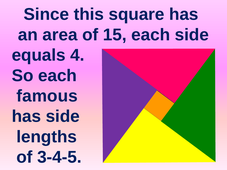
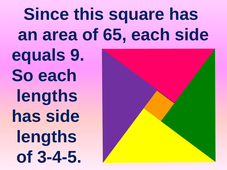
15: 15 -> 65 (115, 35)
4: 4 -> 9 (77, 55)
famous: famous -> lengths (47, 96)
